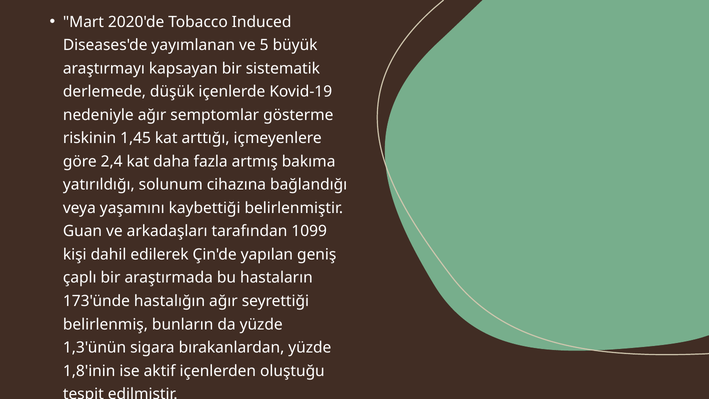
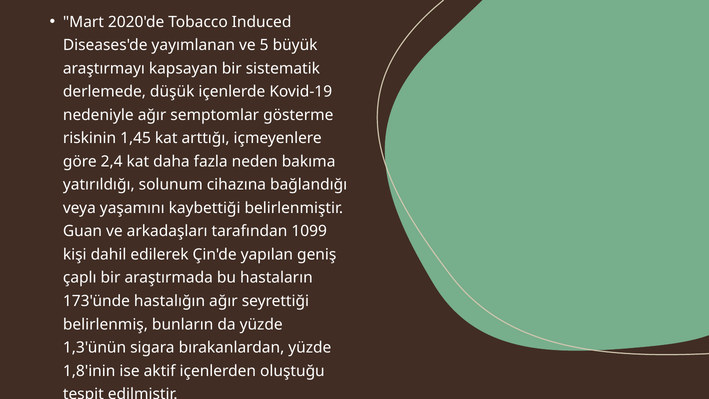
artmış: artmış -> neden (255, 161)
